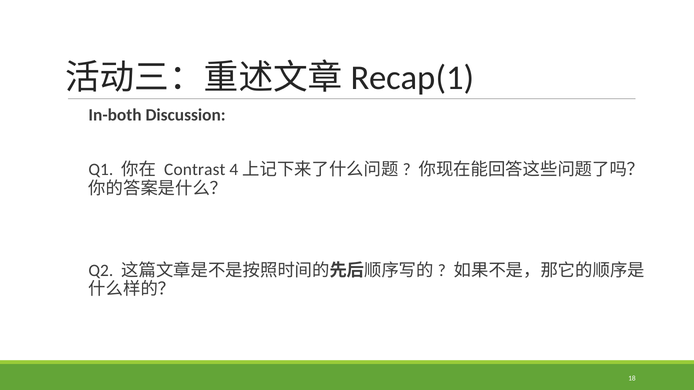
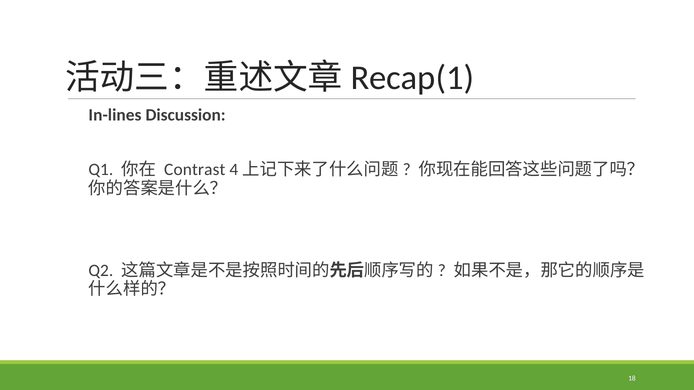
In-both: In-both -> In-lines (115, 115)
